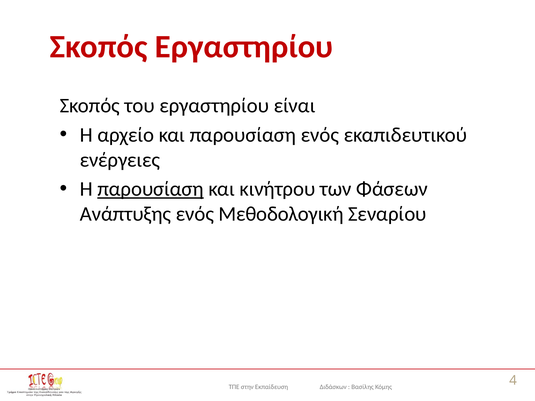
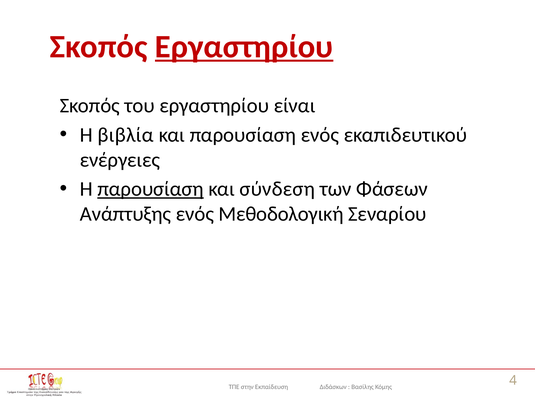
Εργαστηρίου underline: none -> present (244, 47)
αρχείο: αρχείο -> βιβλία (126, 135)
κινήτρου: κινήτρου -> σύνδεση (277, 189)
